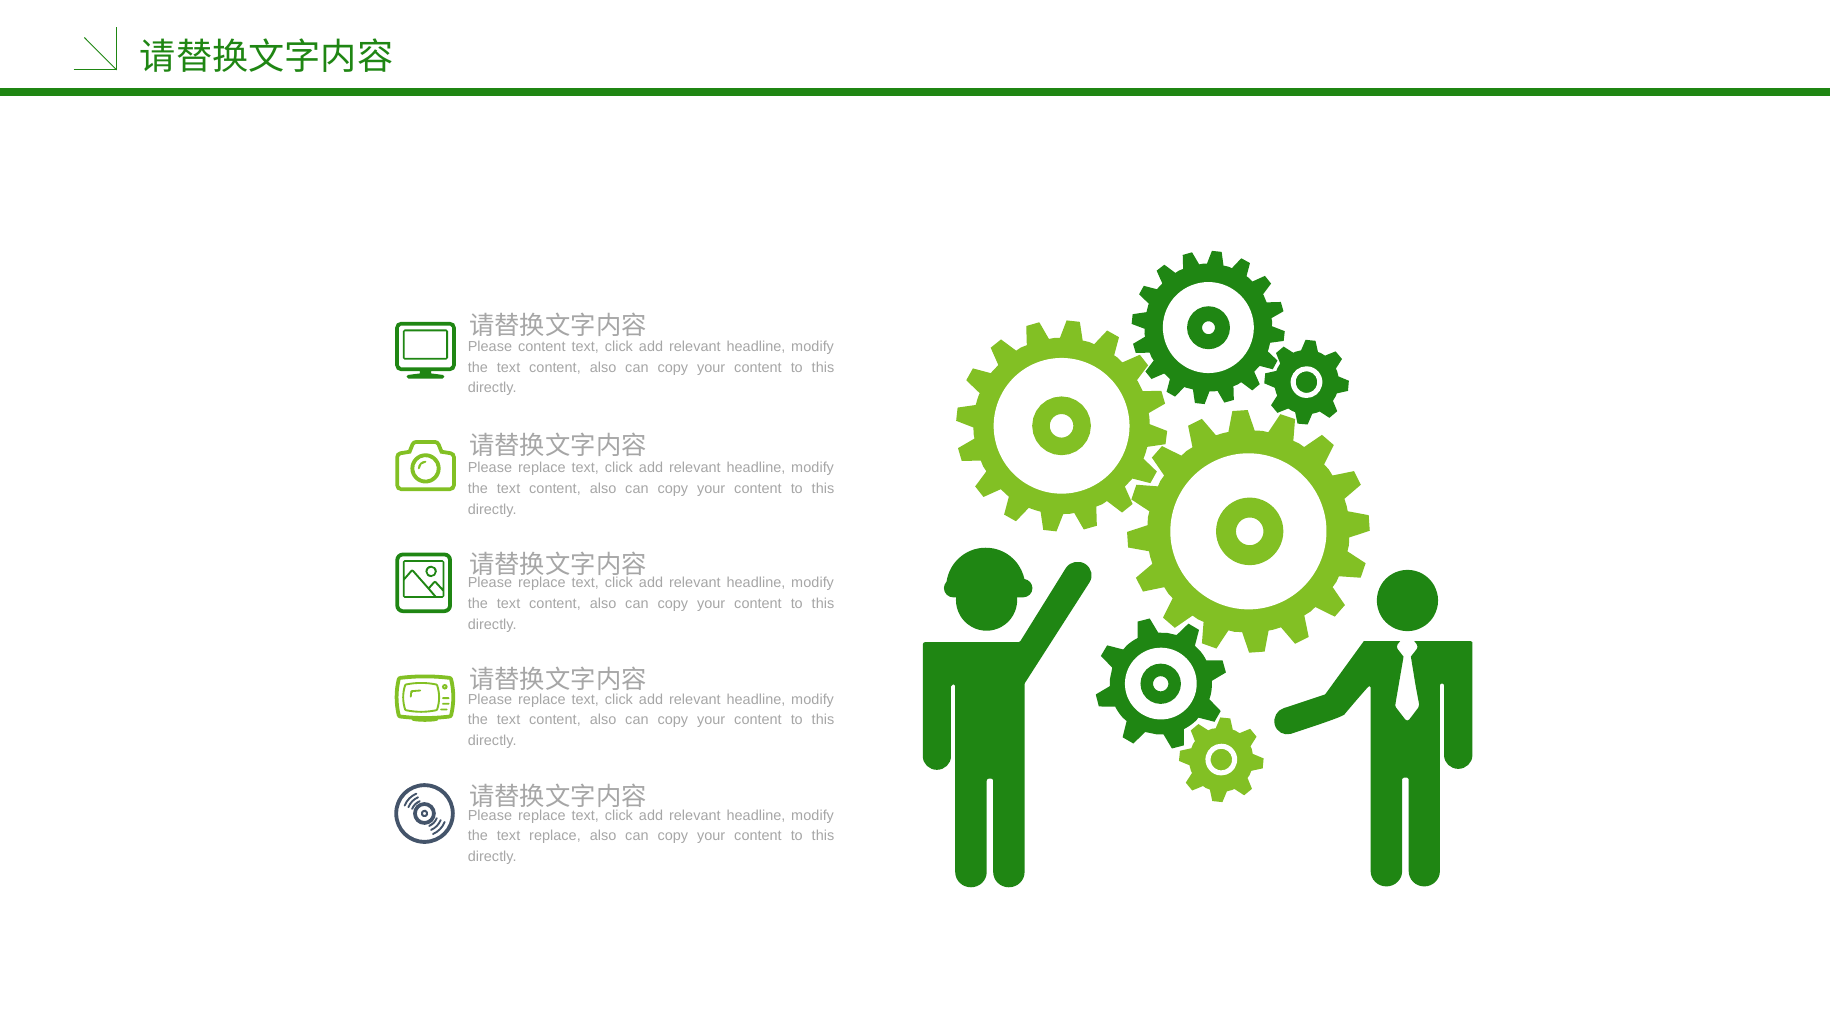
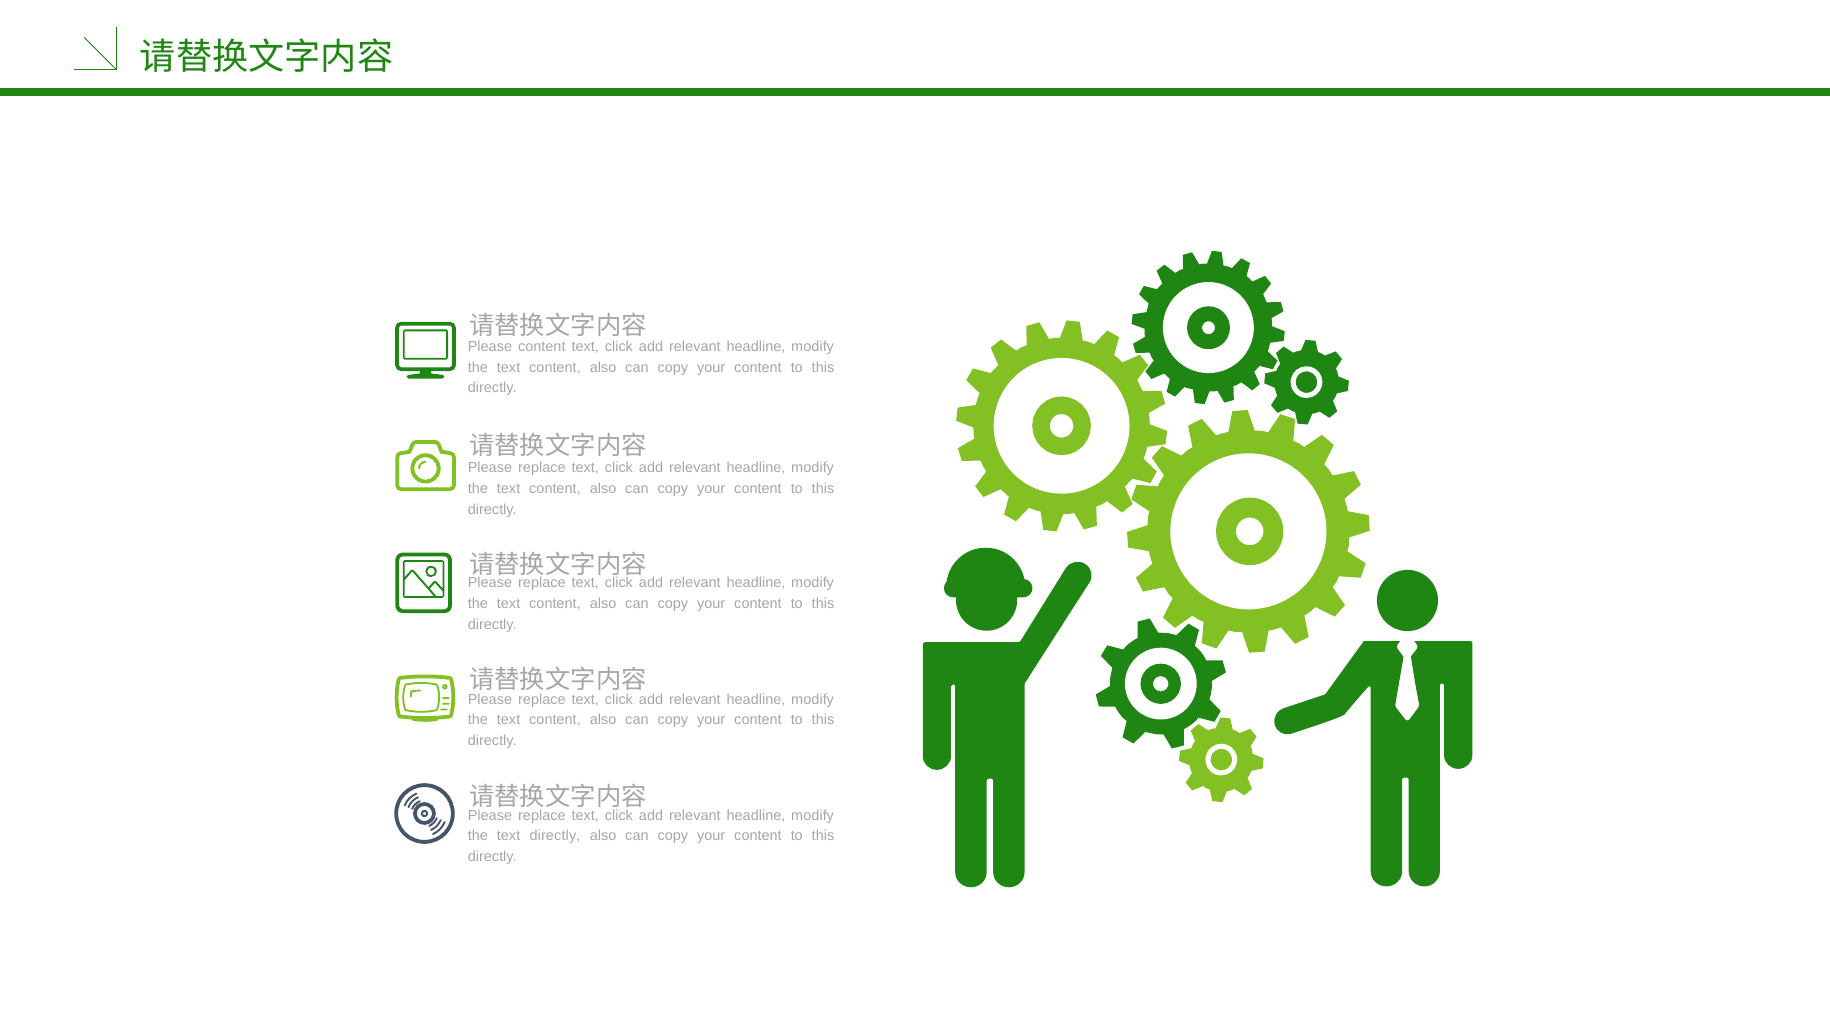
text replace: replace -> directly (555, 836)
